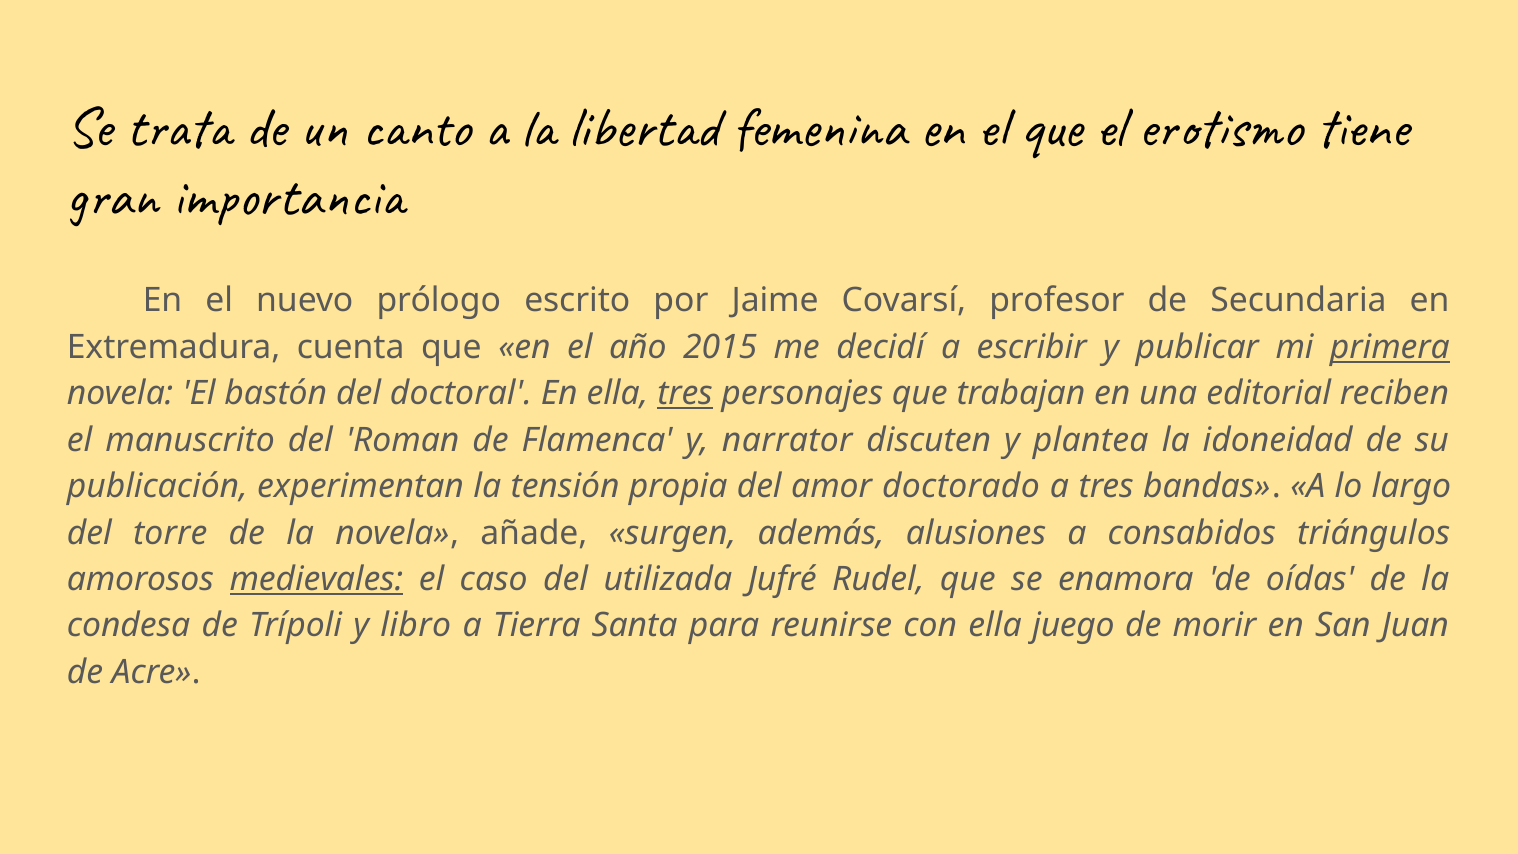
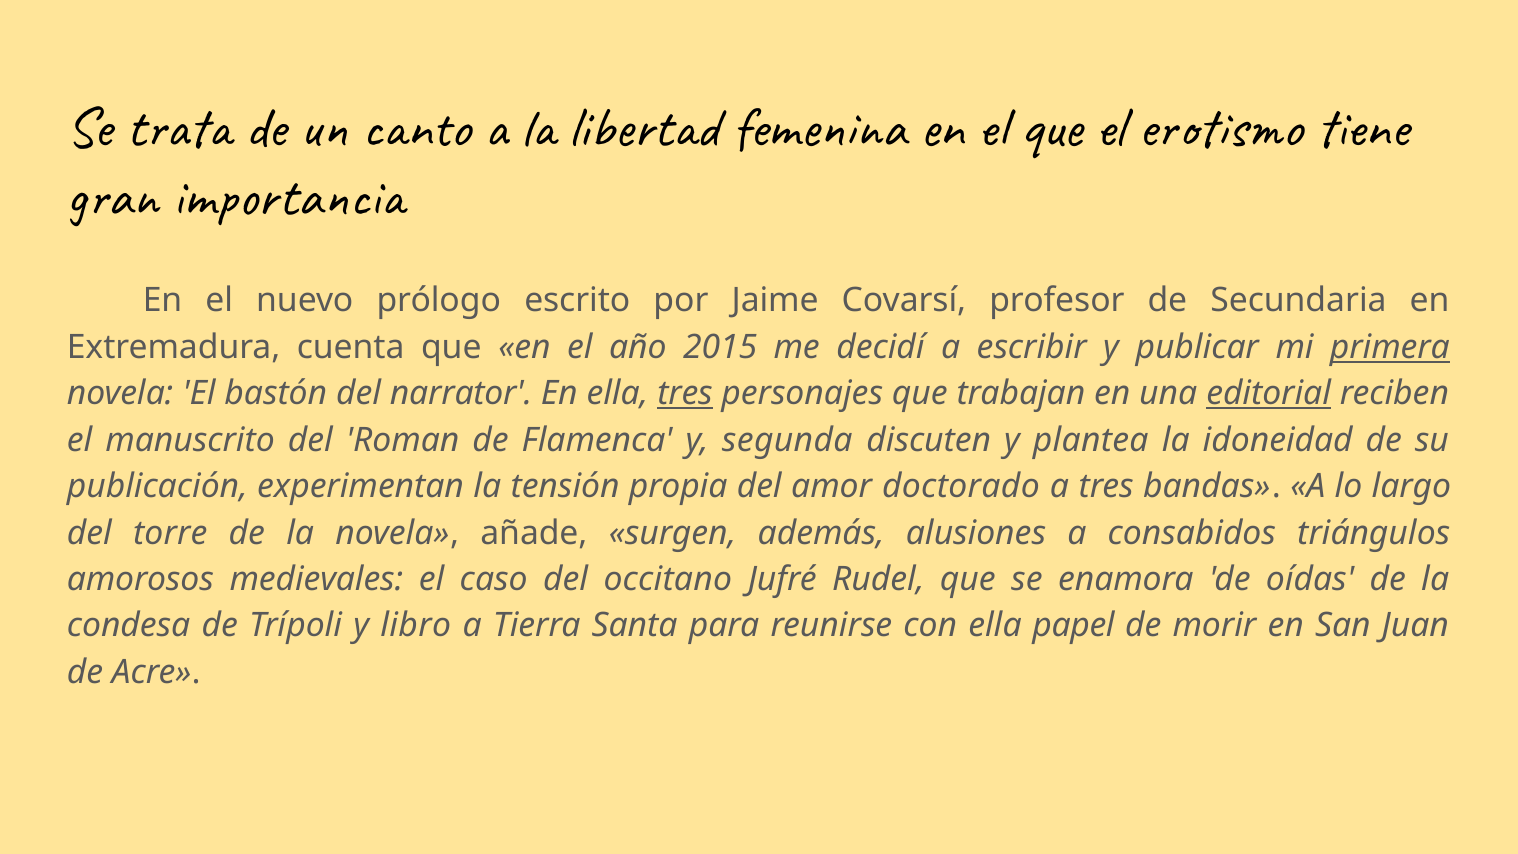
doctoral: doctoral -> narrator (461, 394)
editorial underline: none -> present (1269, 394)
narrator: narrator -> segunda (787, 440)
medievales underline: present -> none (316, 579)
utilizada: utilizada -> occitano (668, 579)
juego: juego -> papel (1074, 626)
